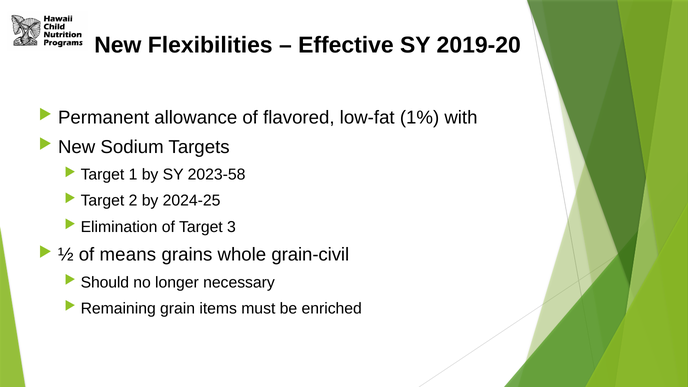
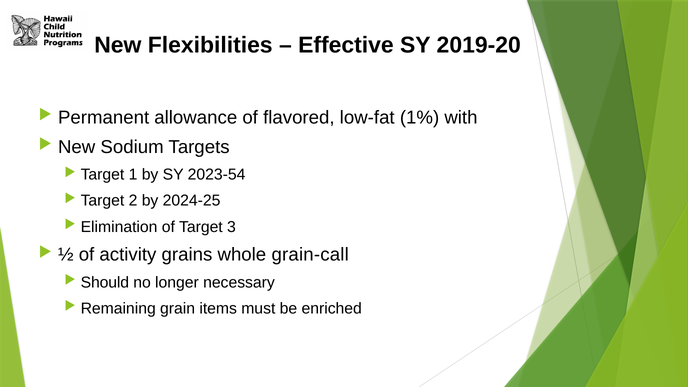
2023-58: 2023-58 -> 2023-54 (217, 175)
means: means -> activity (128, 255)
grain-civil: grain-civil -> grain-call (310, 255)
